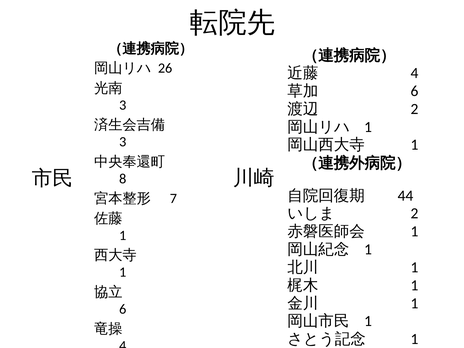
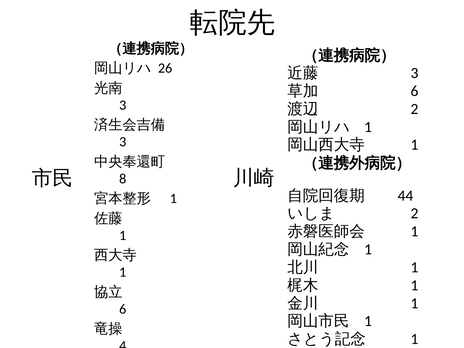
4: 4 -> 3 (414, 73)
7: 7 -> 1 (173, 199)
